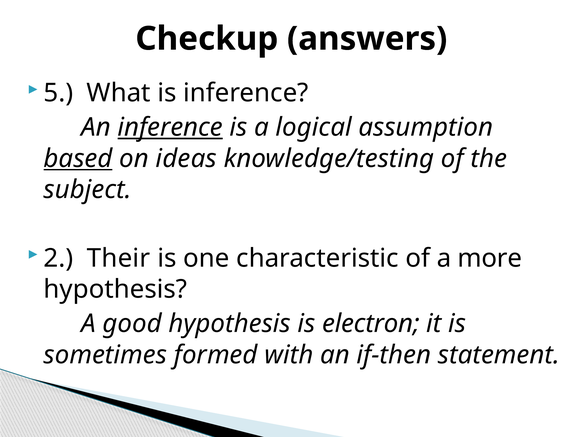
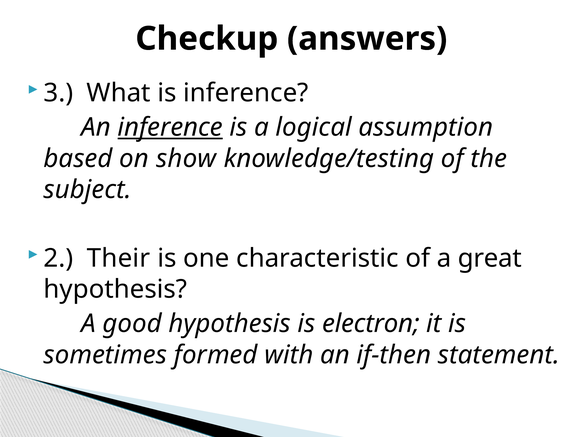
5: 5 -> 3 (58, 93)
based underline: present -> none (78, 159)
ideas: ideas -> show (186, 159)
more: more -> great (490, 258)
